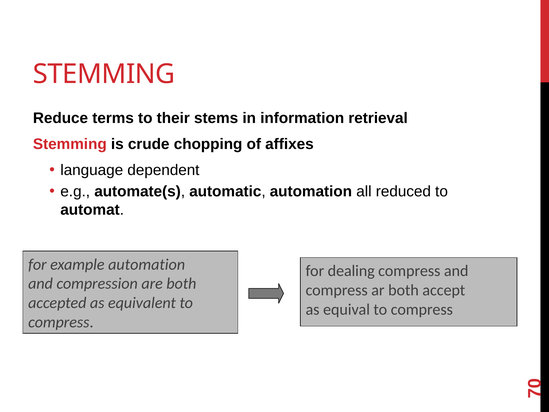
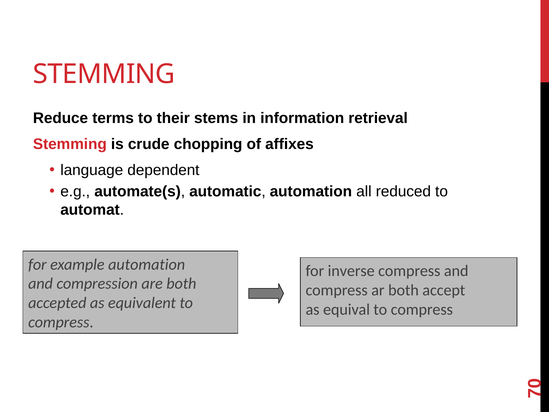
dealing: dealing -> inverse (351, 271)
